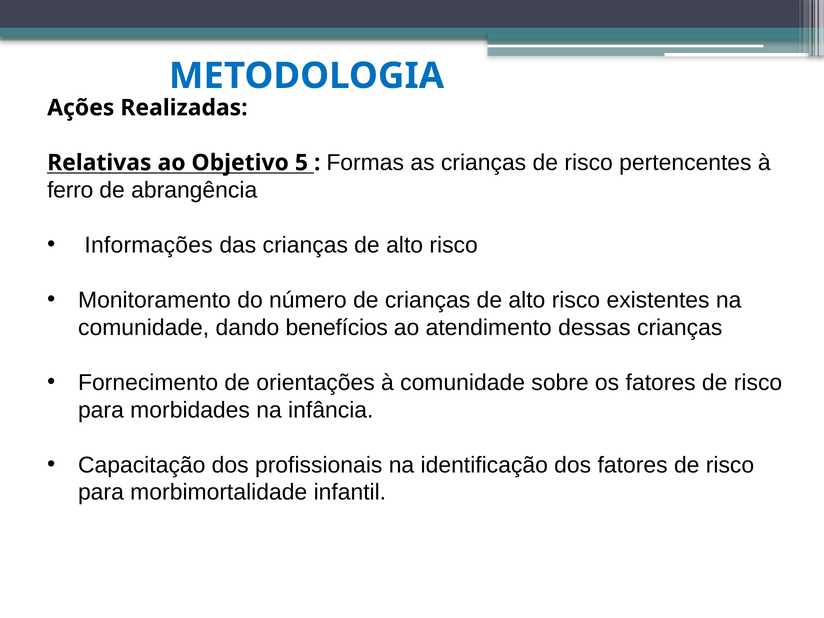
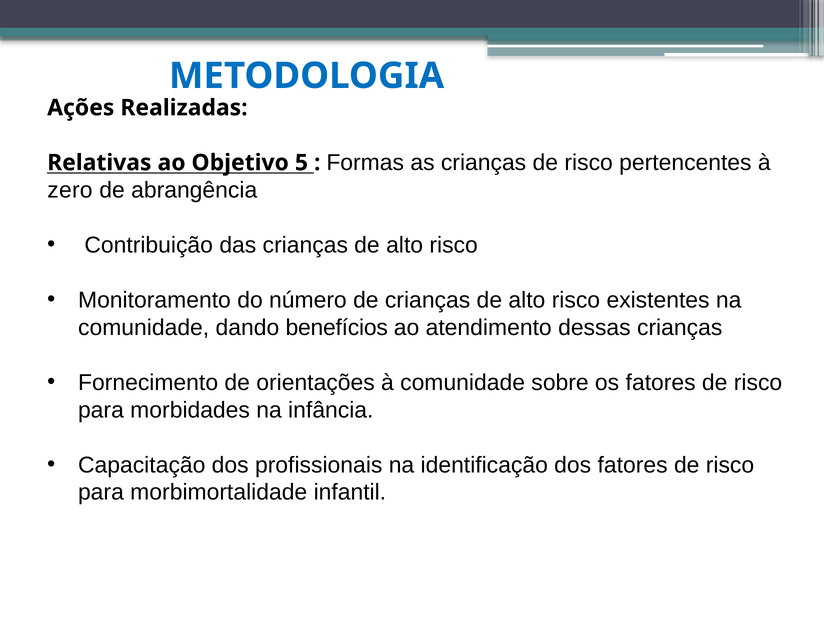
ferro: ferro -> zero (70, 190)
Informações: Informações -> Contribuição (149, 245)
